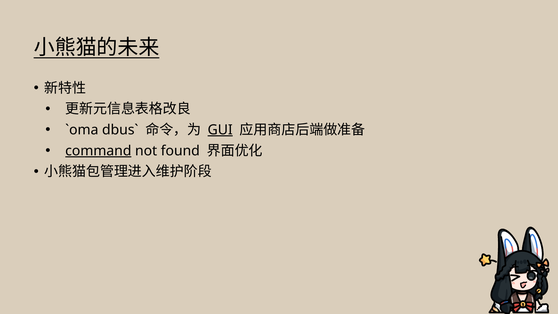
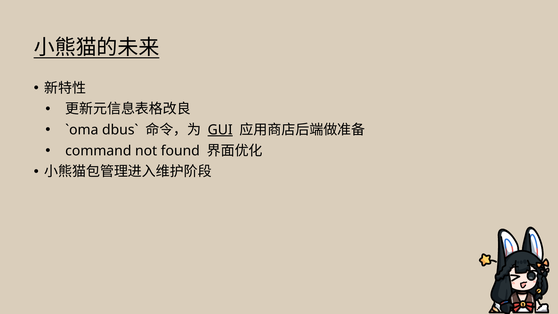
command underline: present -> none (98, 151)
